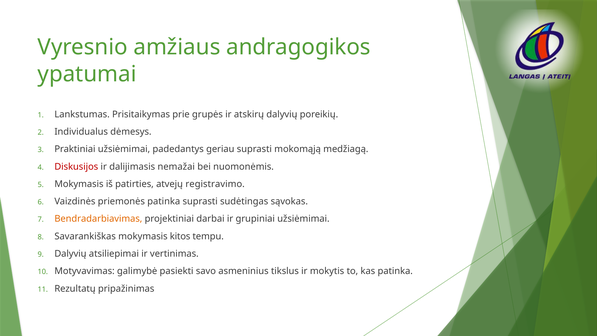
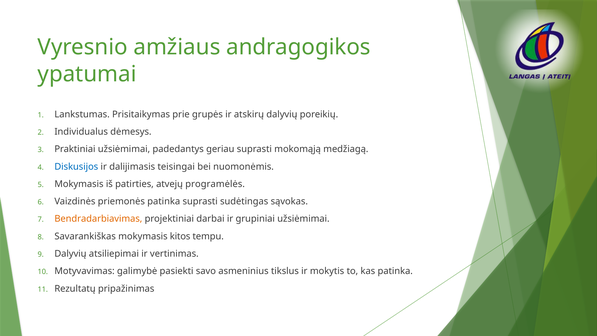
Diskusijos colour: red -> blue (76, 167)
nemažai: nemažai -> teisingai (176, 167)
registravimo: registravimo -> programėlės (215, 184)
